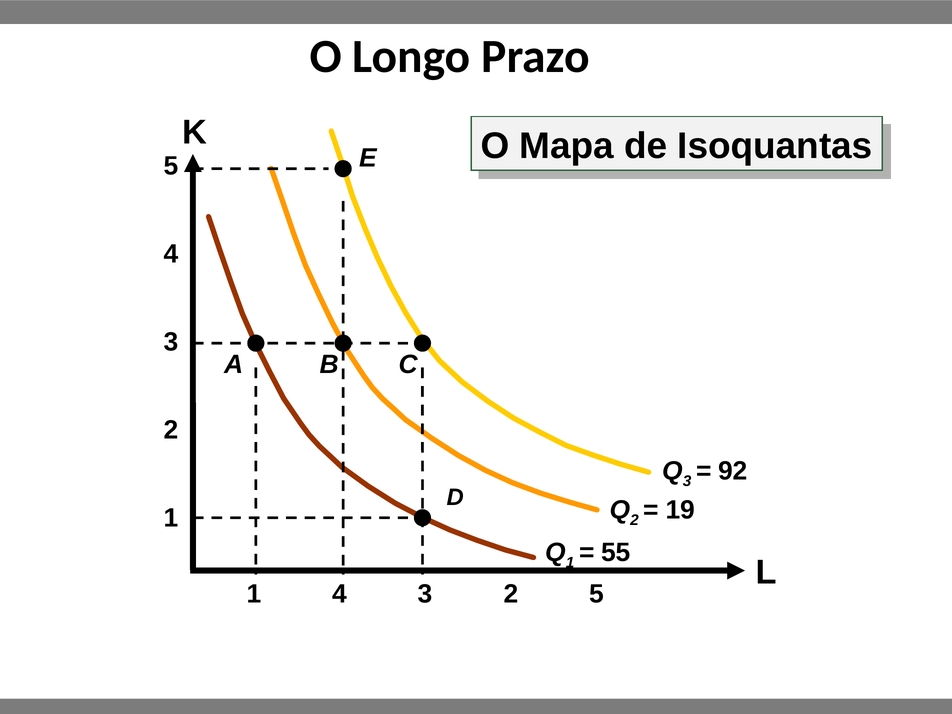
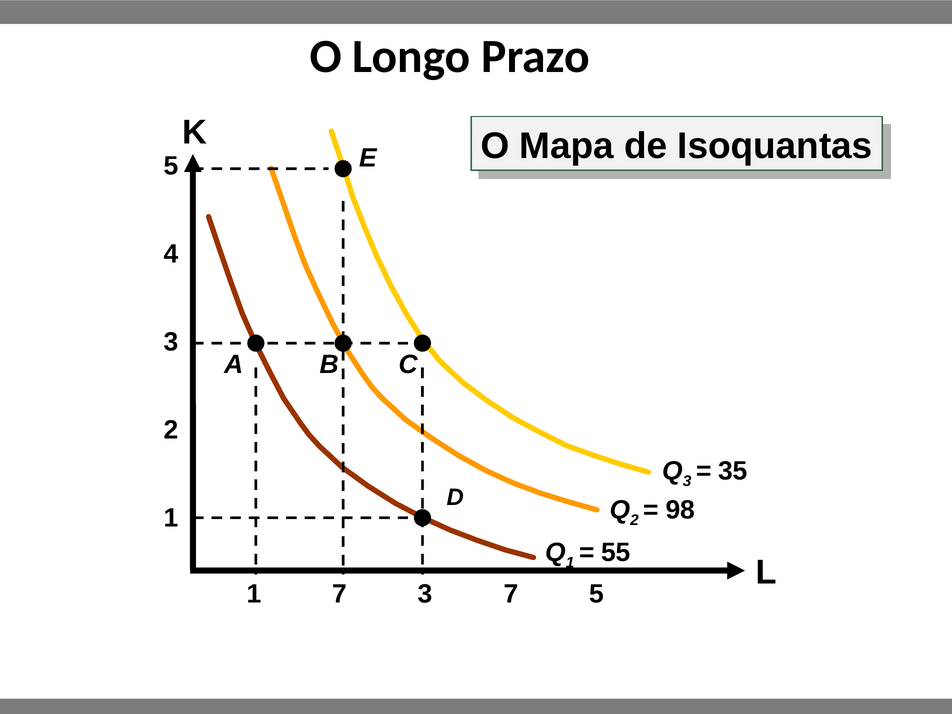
92: 92 -> 35 (733, 471)
19: 19 -> 98 (680, 510)
1 4: 4 -> 7 (340, 594)
3 2: 2 -> 7 (511, 594)
